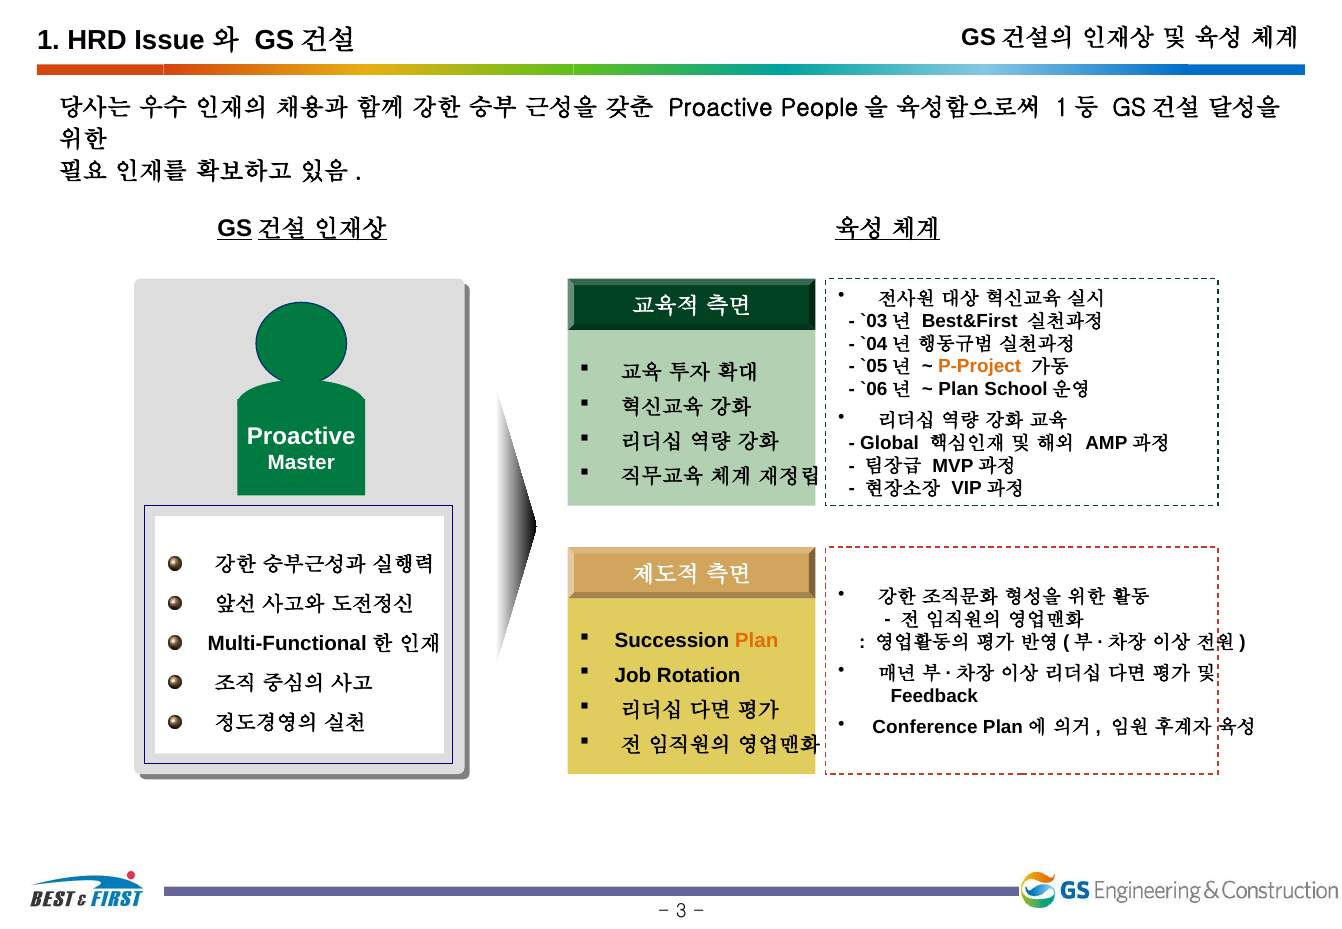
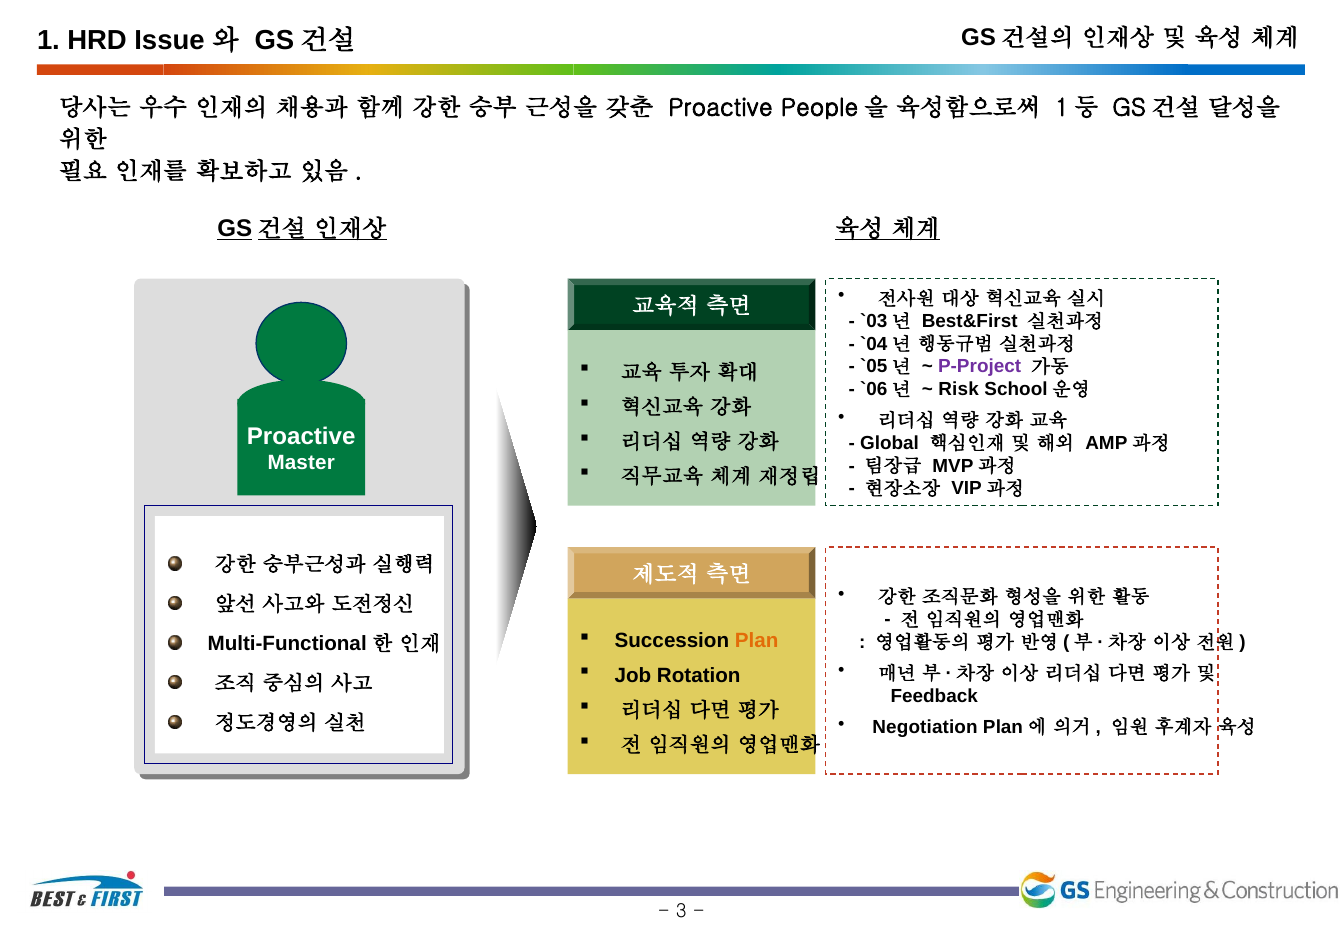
P-Project colour: orange -> purple (980, 367)
Plan: Plan -> Risk (959, 389)
Conference: Conference -> Negotiation (925, 727)
